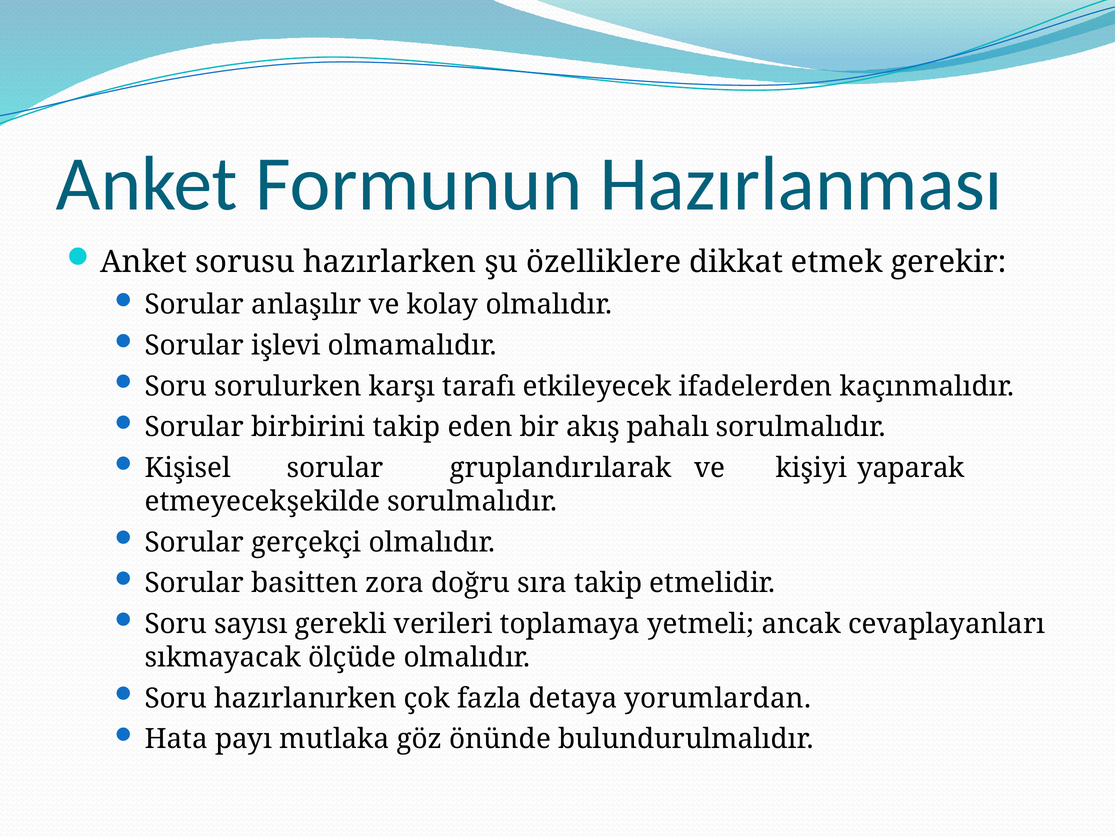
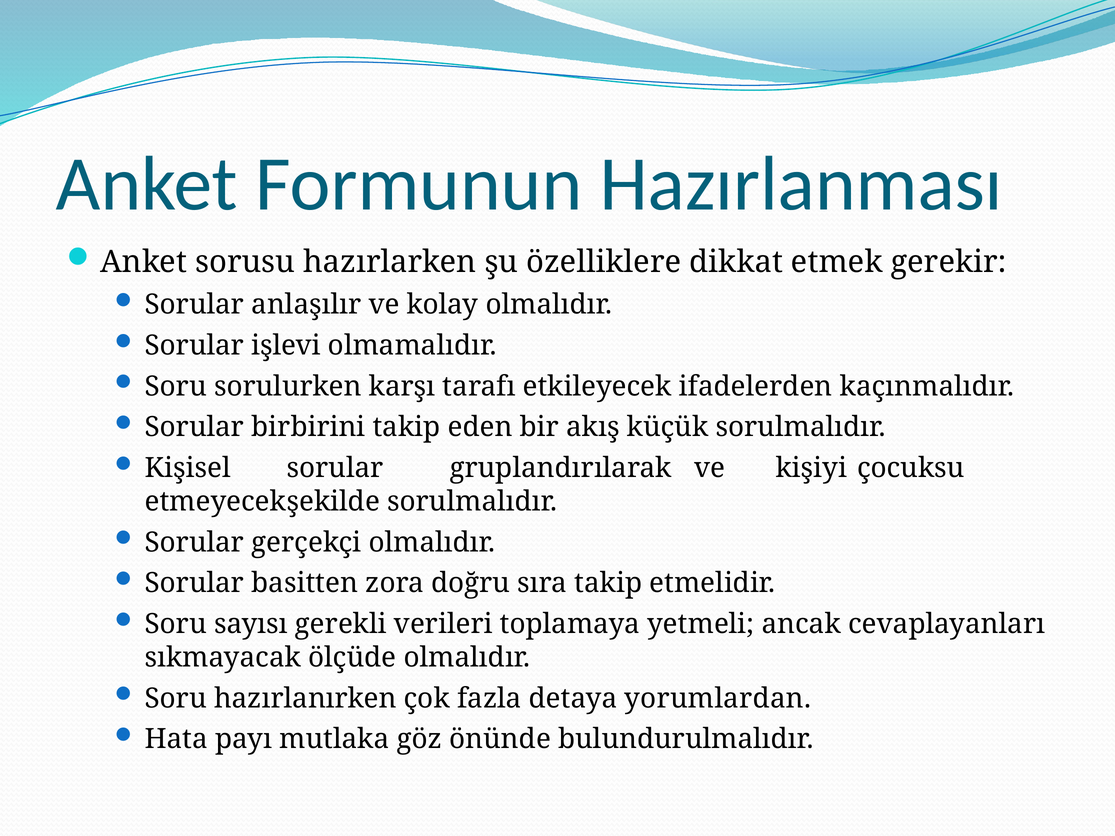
pahalı: pahalı -> küçük (668, 427)
yaparak: yaparak -> çocuksu (911, 468)
